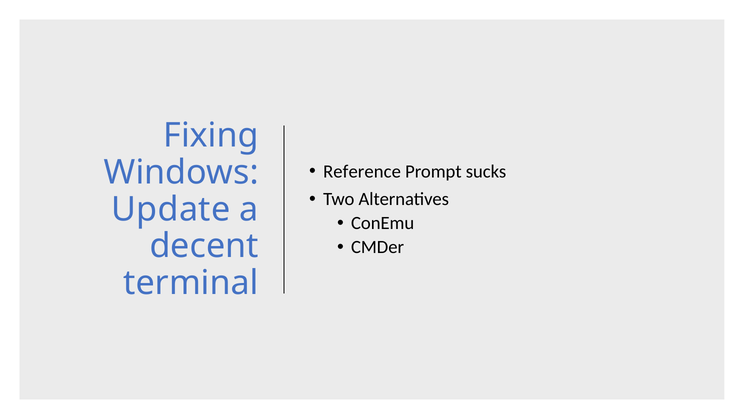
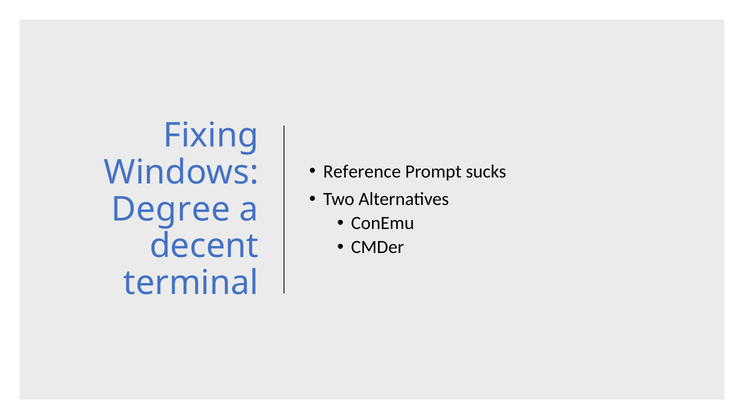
Update: Update -> Degree (171, 209)
